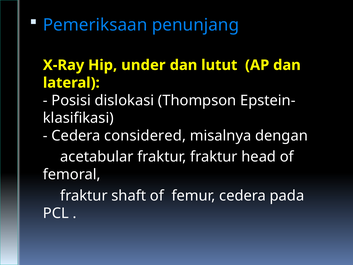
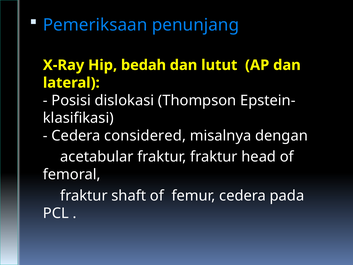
under: under -> bedah (144, 65)
